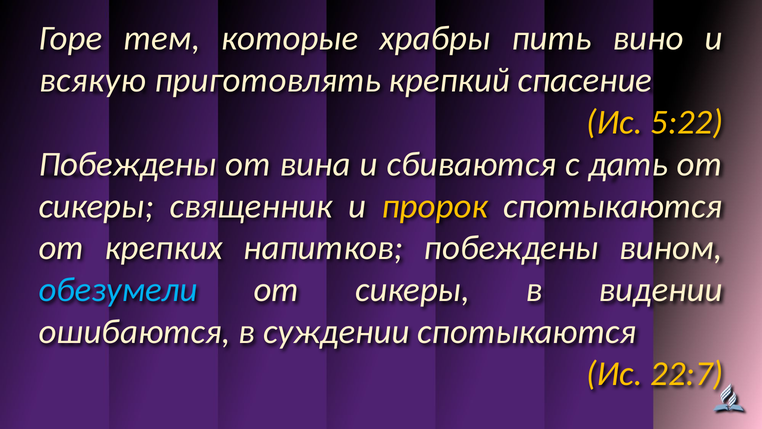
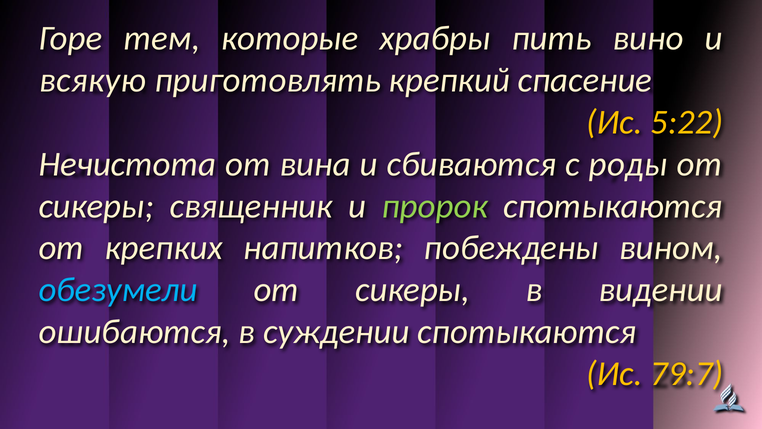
Побеждены: Побеждены -> Нечистота (127, 164)
дать: дать -> роды (628, 164)
пророк colour: yellow -> light green (435, 206)
22:7: 22:7 -> 79:7 (687, 373)
